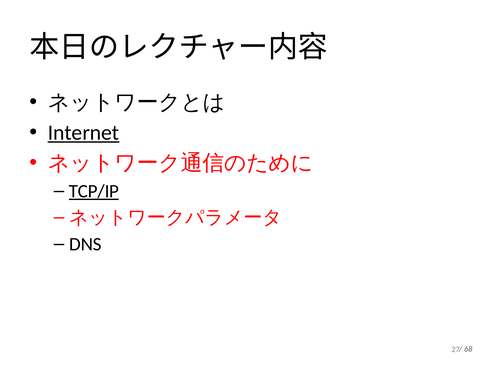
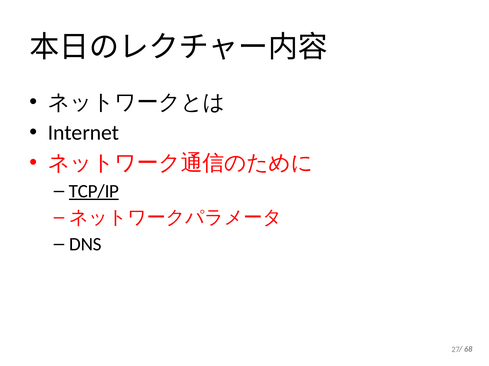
Internet underline: present -> none (83, 133)
